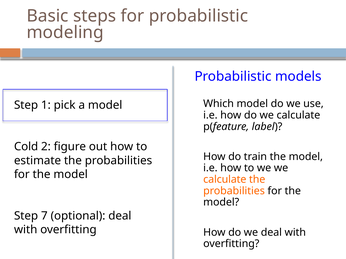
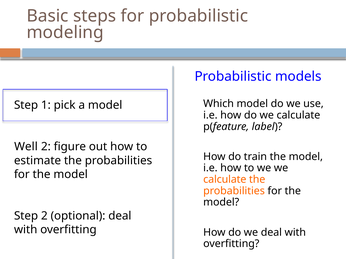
Cold: Cold -> Well (26, 147)
Step 7: 7 -> 2 (44, 216)
